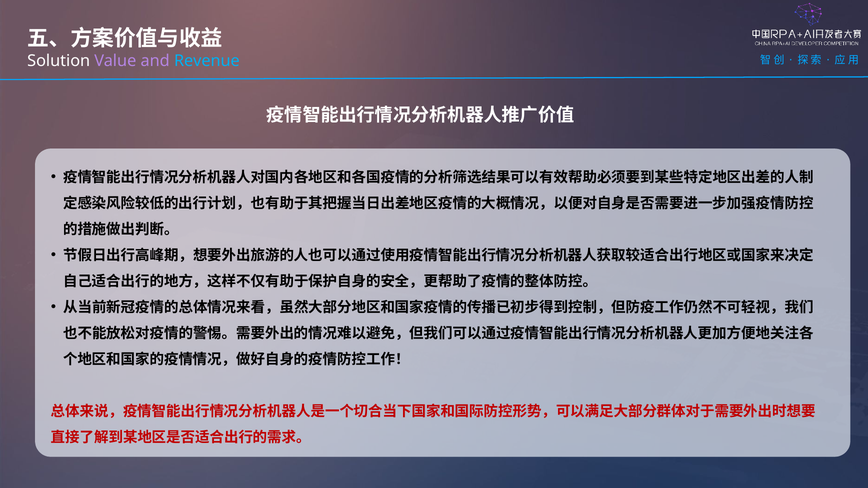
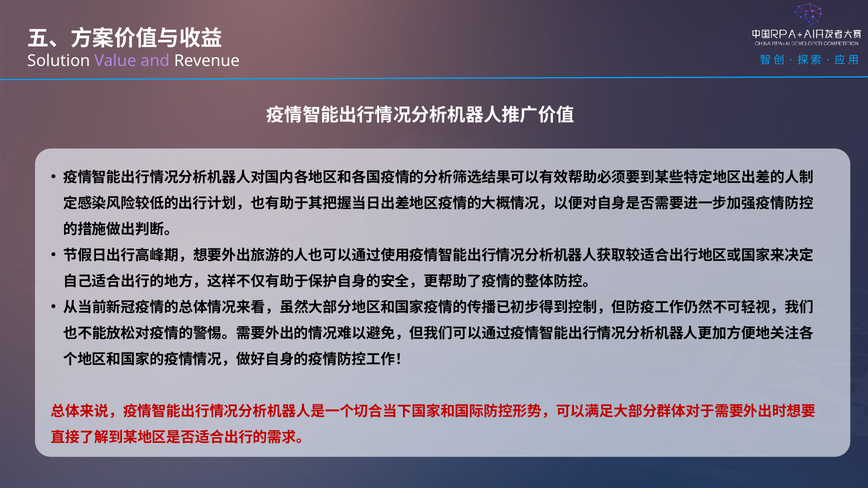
Revenue colour: light blue -> white (207, 61)
